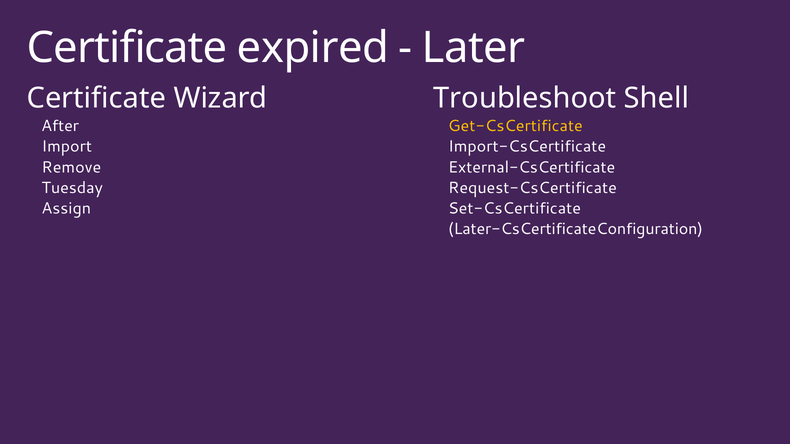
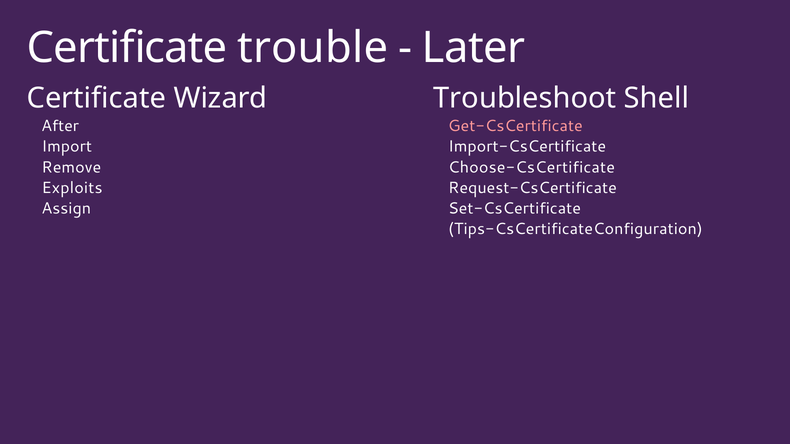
expired: expired -> trouble (313, 48)
Get-CsCertificate colour: yellow -> pink (515, 126)
External-CsCertificate: External-CsCertificate -> Choose-CsCertificate (532, 167)
Tuesday: Tuesday -> Exploits (72, 188)
Later-CsCertificateConfiguration: Later-CsCertificateConfiguration -> Tips-CsCertificateConfiguration (575, 229)
